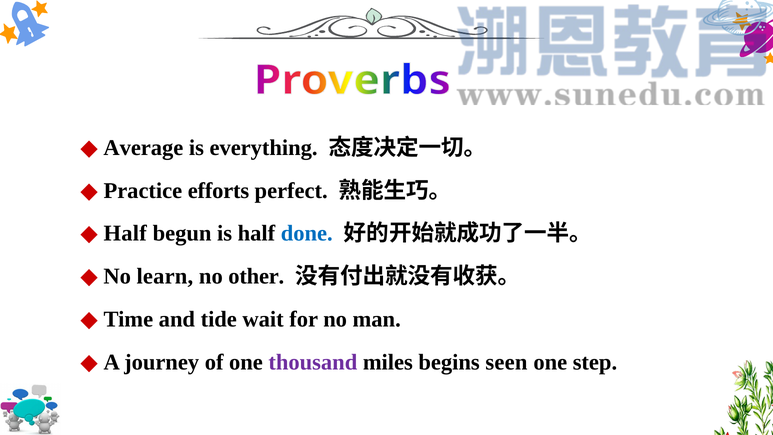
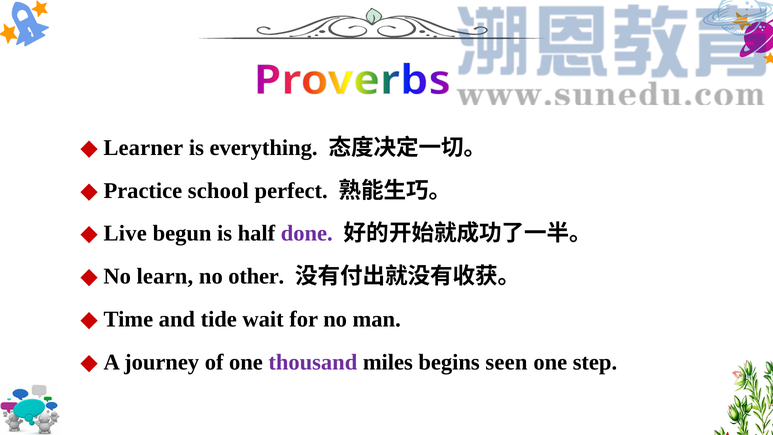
Average: Average -> Learner (143, 148)
efforts: efforts -> school (218, 191)
Half: Half -> Live (125, 233)
done colour: blue -> purple (307, 233)
